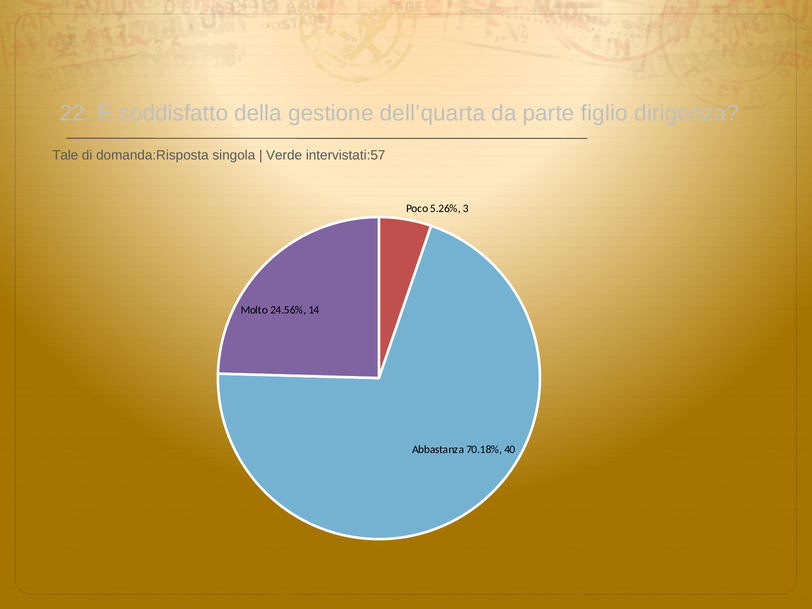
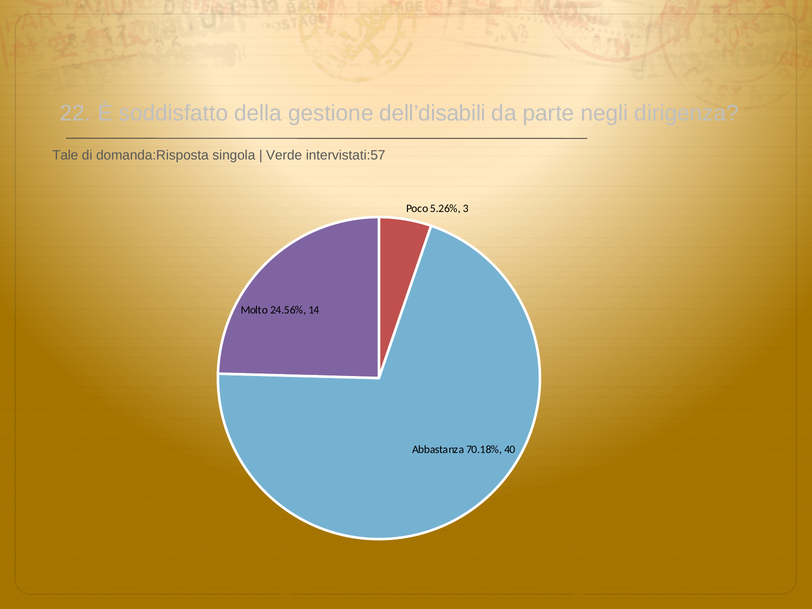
dell’quarta: dell’quarta -> dell’disabili (433, 113)
figlio: figlio -> negli (604, 113)
